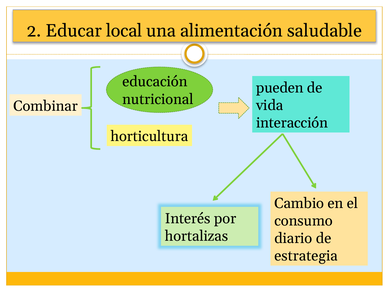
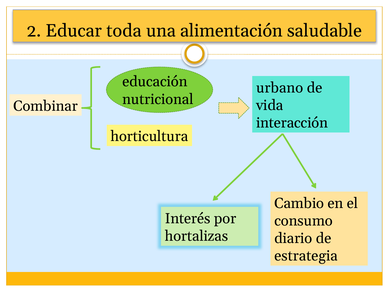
local: local -> toda (124, 31)
pueden: pueden -> urbano (280, 88)
